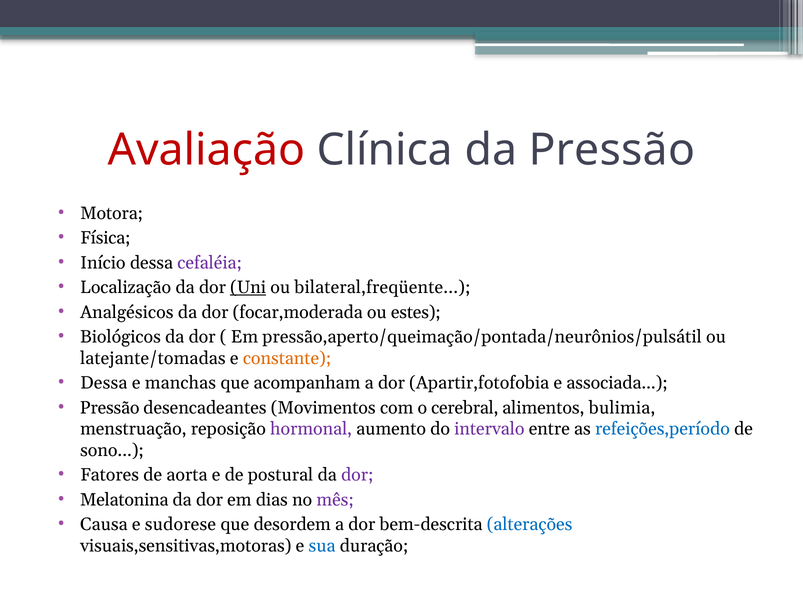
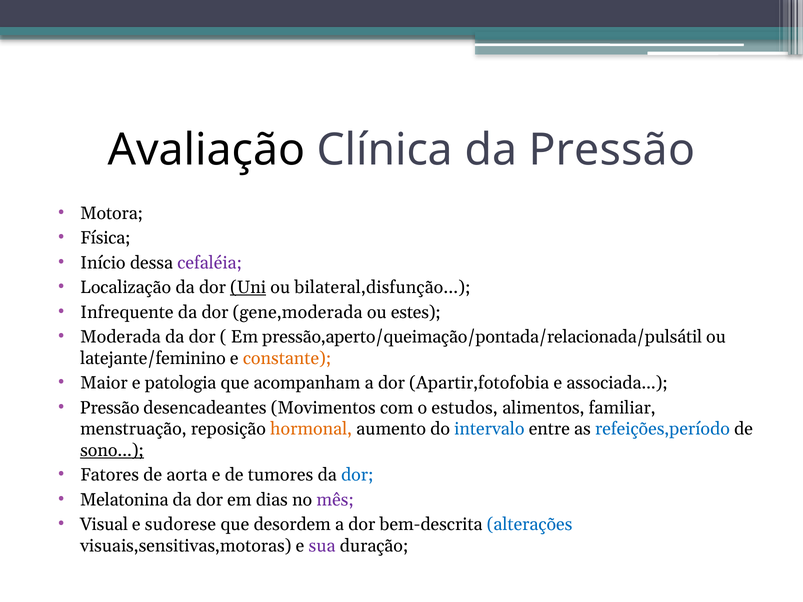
Avaliação colour: red -> black (206, 150)
bilateral,freqüente: bilateral,freqüente -> bilateral,disfunção (383, 288)
Analgésicos: Analgésicos -> Infrequente (127, 312)
focar,moderada: focar,moderada -> gene,moderada (298, 312)
Biológicos: Biológicos -> Moderada (120, 337)
pressão,aperto/queimação/pontada/neurônios/pulsátil: pressão,aperto/queimação/pontada/neurônios/pulsátil -> pressão,aperto/queimação/pontada/relacionada/pulsátil (482, 337)
latejante/tomadas: latejante/tomadas -> latejante/feminino (153, 358)
Dessa: Dessa -> Maior (104, 383)
manchas: manchas -> patologia (181, 383)
cerebral: cerebral -> estudos (465, 408)
bulimia: bulimia -> familiar (622, 408)
hormonal colour: purple -> orange (311, 429)
intervalo colour: purple -> blue (489, 429)
sono underline: none -> present (112, 451)
postural: postural -> tumores (280, 475)
dor colour: purple -> blue (357, 475)
Causa: Causa -> Visual (104, 525)
sua colour: blue -> purple (322, 546)
